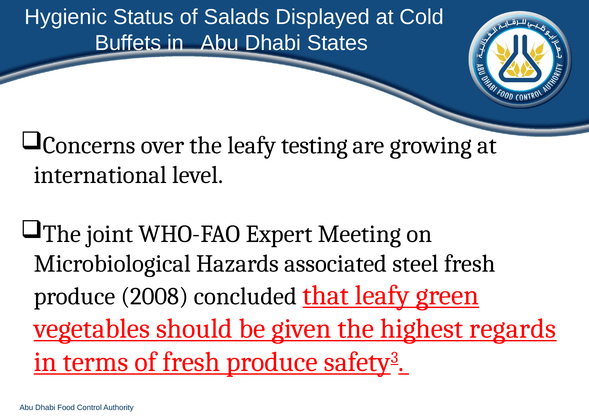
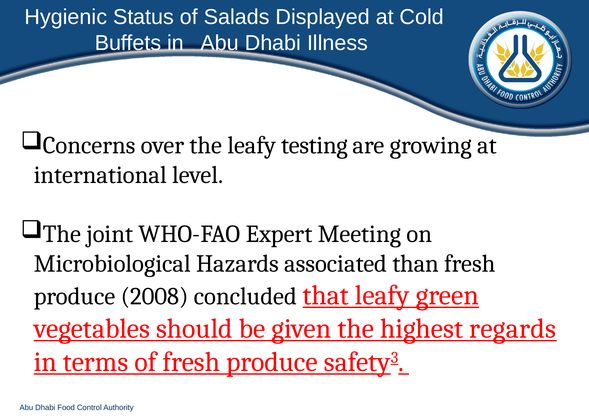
States: States -> Illness (337, 43)
steel: steel -> than (416, 263)
